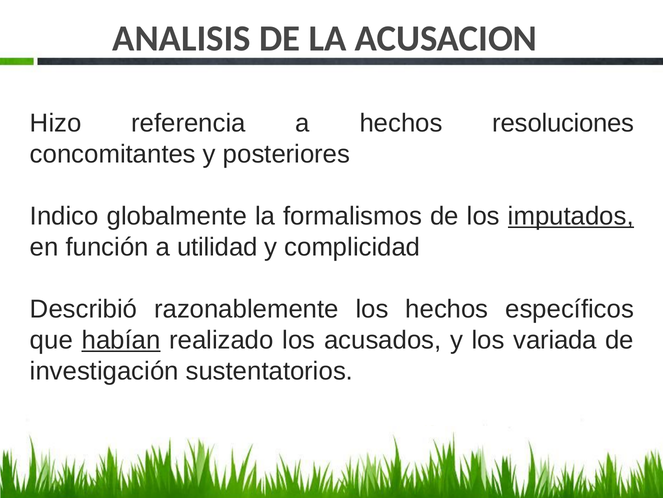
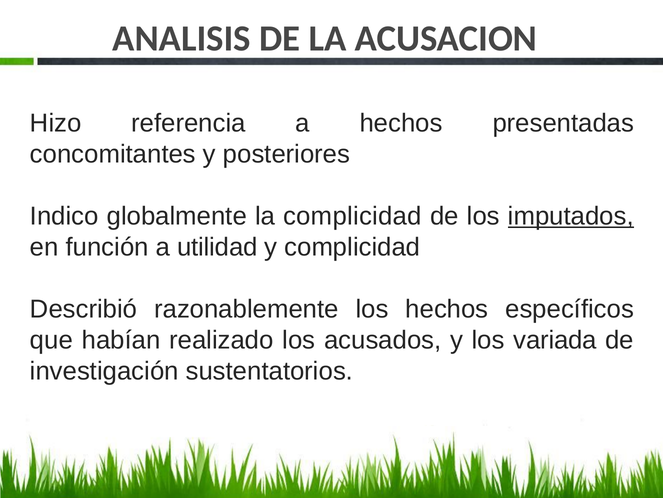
resoluciones: resoluciones -> presentadas (563, 123)
la formalismos: formalismos -> complicidad (353, 216)
habían underline: present -> none (121, 340)
